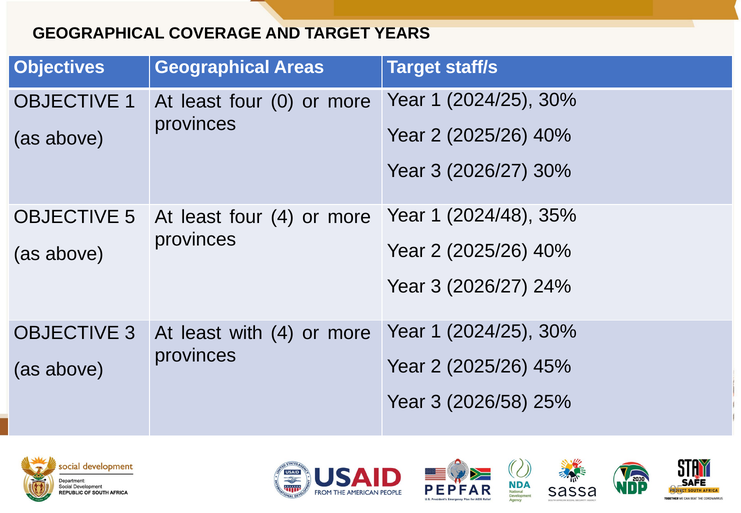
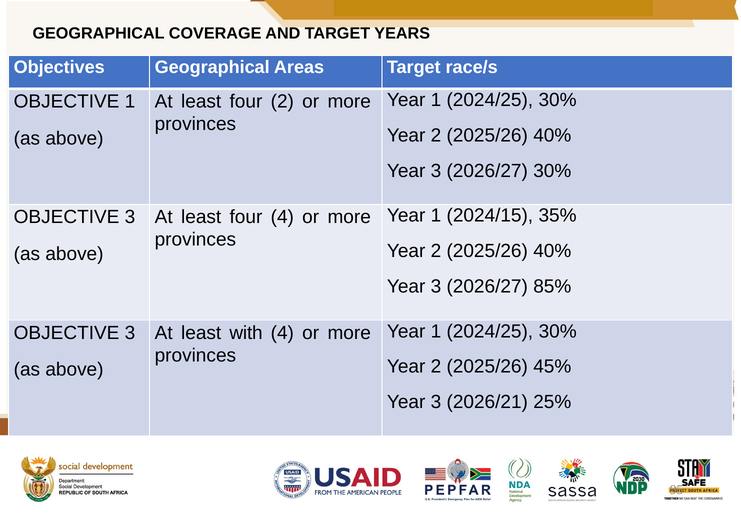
staff/s: staff/s -> race/s (472, 67)
four 0: 0 -> 2 (282, 101)
2024/48: 2024/48 -> 2024/15 (490, 216)
5: 5 -> 3 (130, 217)
24%: 24% -> 85% (552, 286)
2026/58: 2026/58 -> 2026/21 (487, 402)
